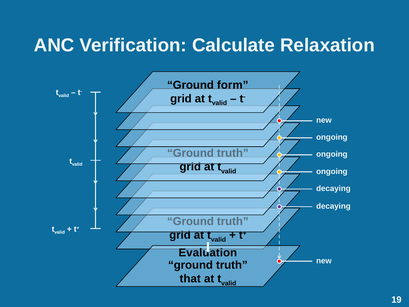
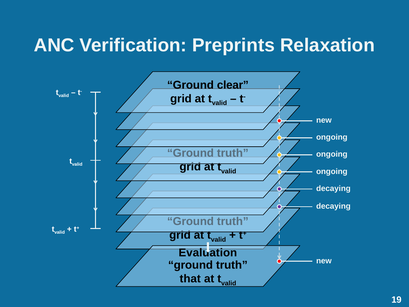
Calculate: Calculate -> Preprints (233, 45)
form: form -> clear (233, 85)
